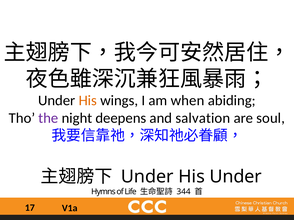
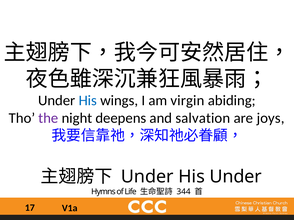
His colour: orange -> blue (88, 101)
when: when -> virgin (187, 101)
soul: soul -> joys (271, 118)
